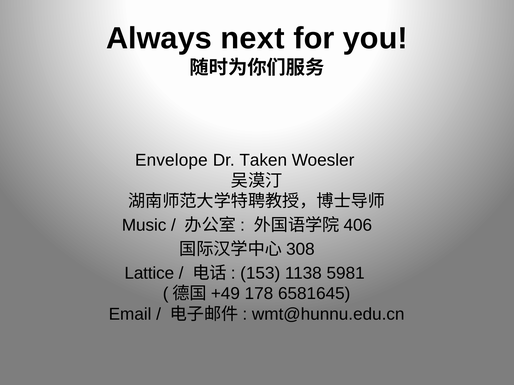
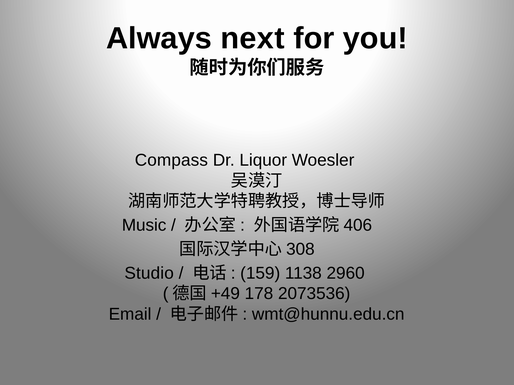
Envelope: Envelope -> Compass (171, 160)
Taken: Taken -> Liquor (263, 160)
Lattice: Lattice -> Studio (149, 273)
153: 153 -> 159 (260, 273)
5981: 5981 -> 2960 (346, 273)
6581645: 6581645 -> 2073536 (314, 294)
